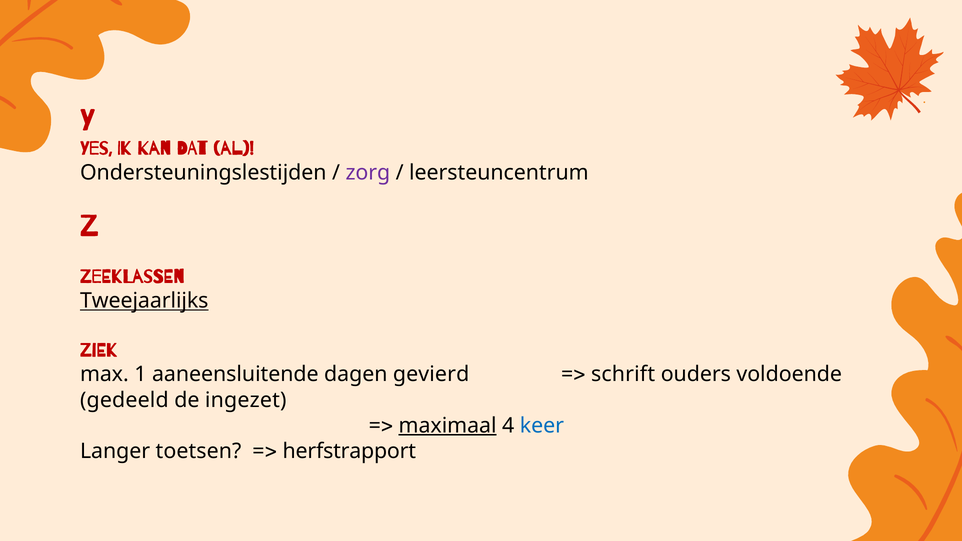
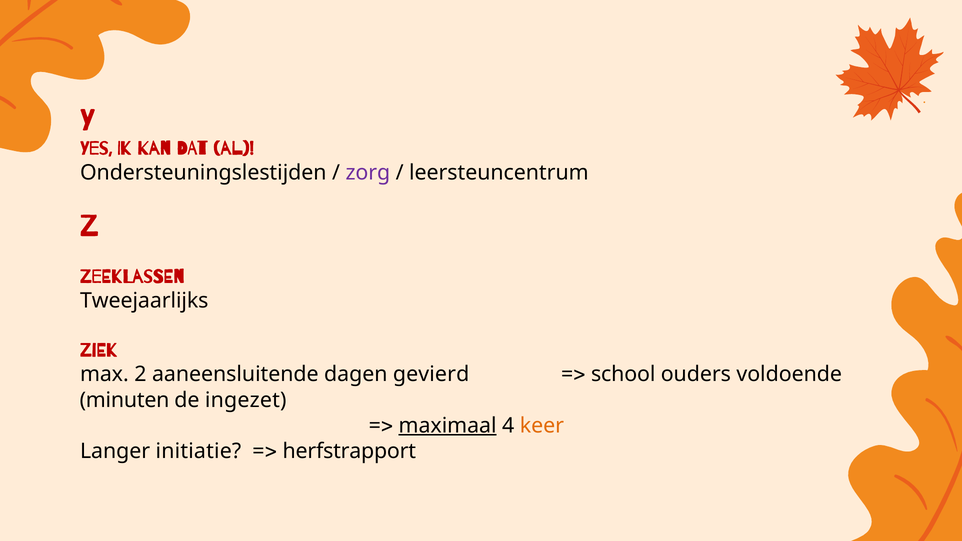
Tweejaarlijks underline: present -> none (144, 301)
1: 1 -> 2 (140, 375)
schrift: schrift -> school (623, 375)
gedeeld: gedeeld -> minuten (125, 400)
keer colour: blue -> orange (542, 426)
toetsen: toetsen -> initiatie (198, 451)
